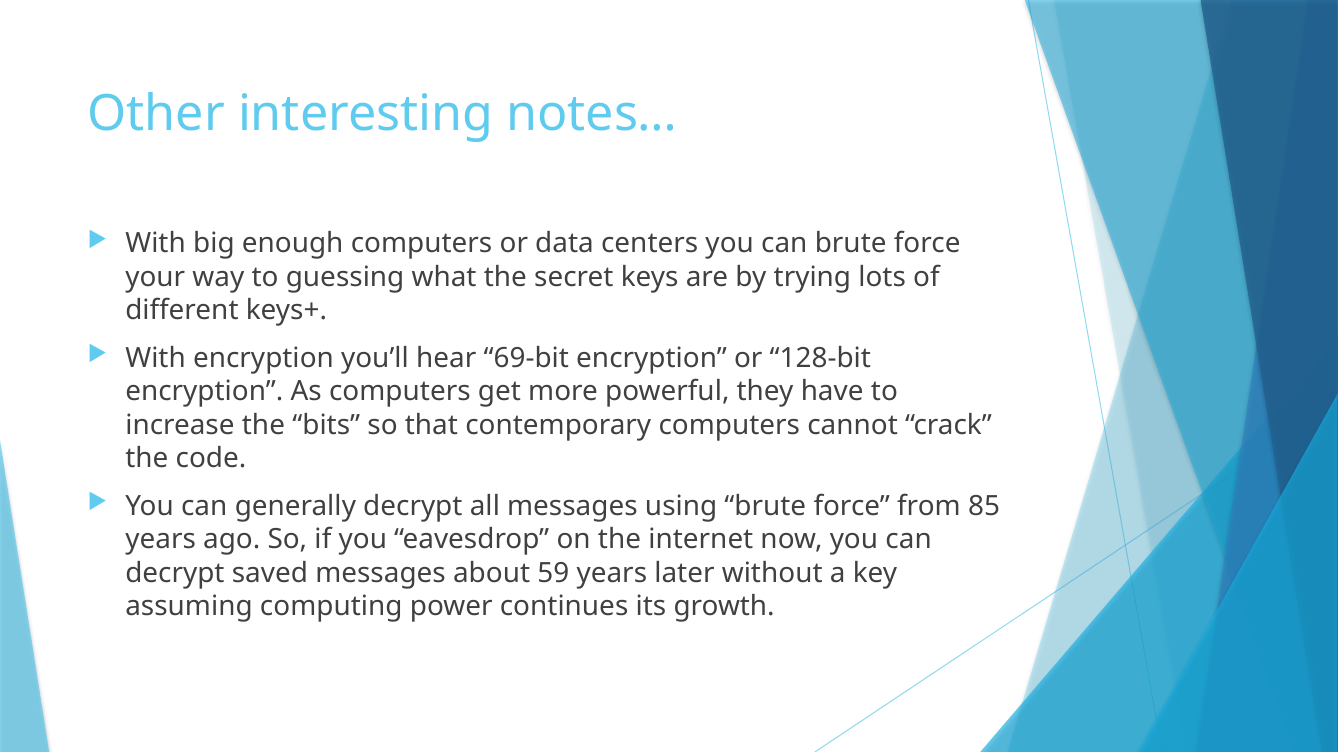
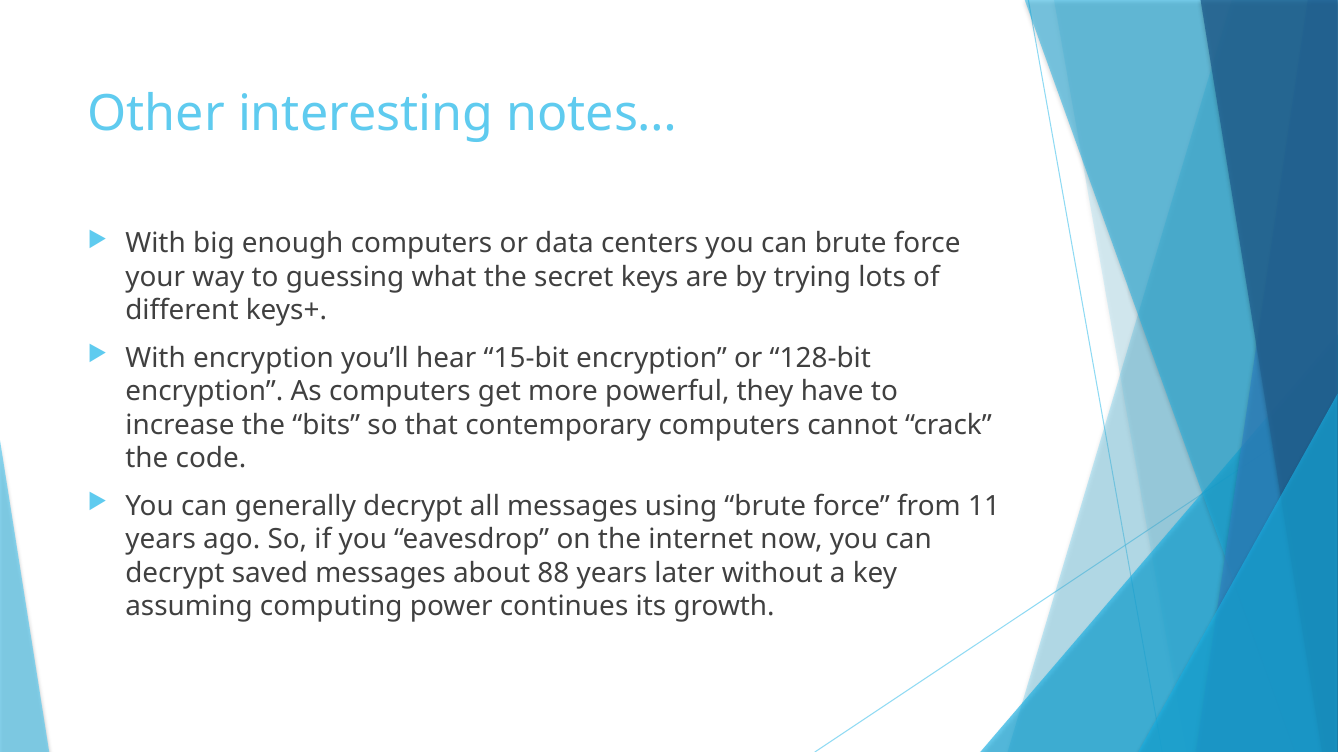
69-bit: 69-bit -> 15-bit (526, 358)
85: 85 -> 11 (984, 506)
59: 59 -> 88 (553, 573)
